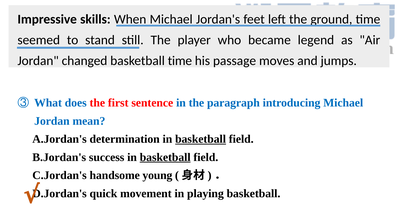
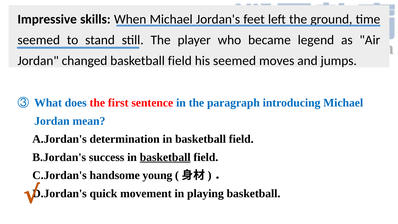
changed basketball time: time -> field (180, 61)
his passage: passage -> seemed (234, 61)
basketball underline: present -> none (201, 139)
